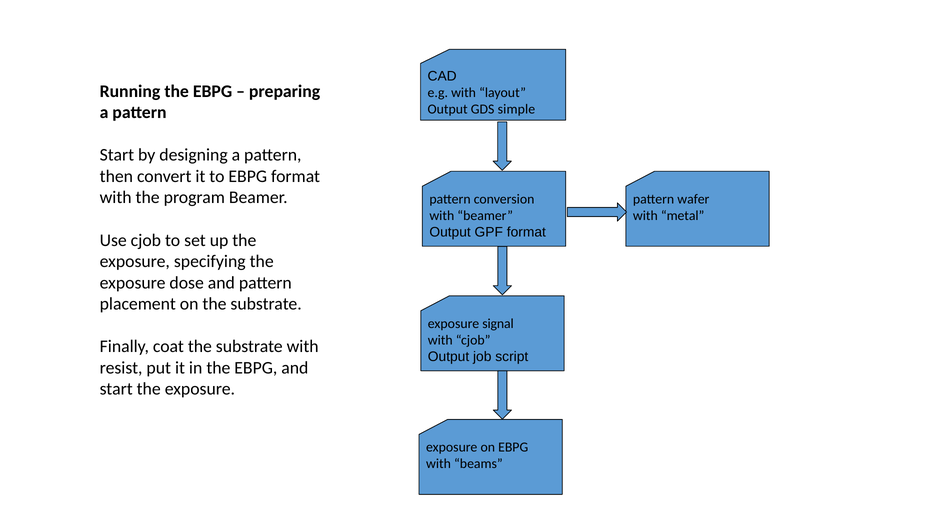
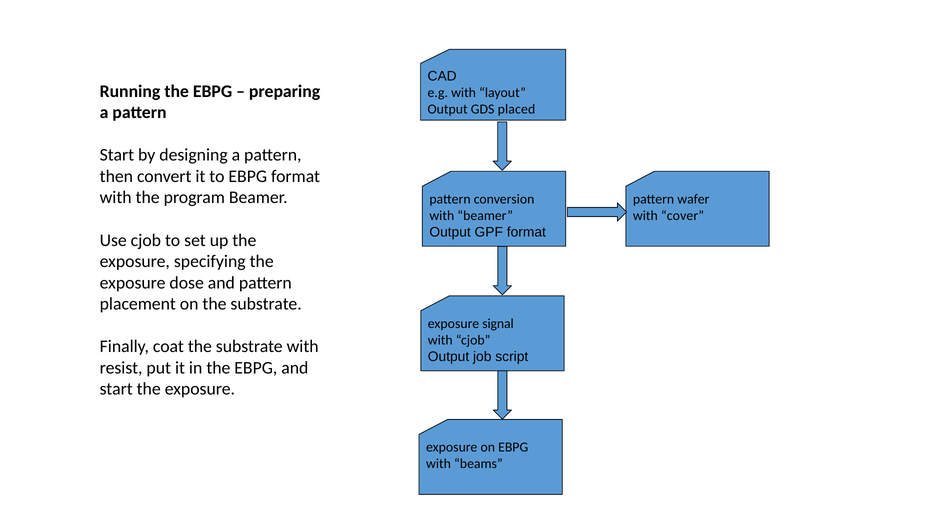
simple: simple -> placed (516, 109)
metal: metal -> cover (683, 215)
